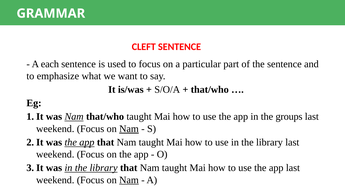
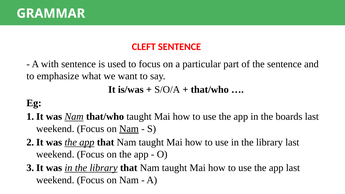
each: each -> with (50, 64)
groups: groups -> boards (289, 117)
Nam underline: present -> none (129, 180)
